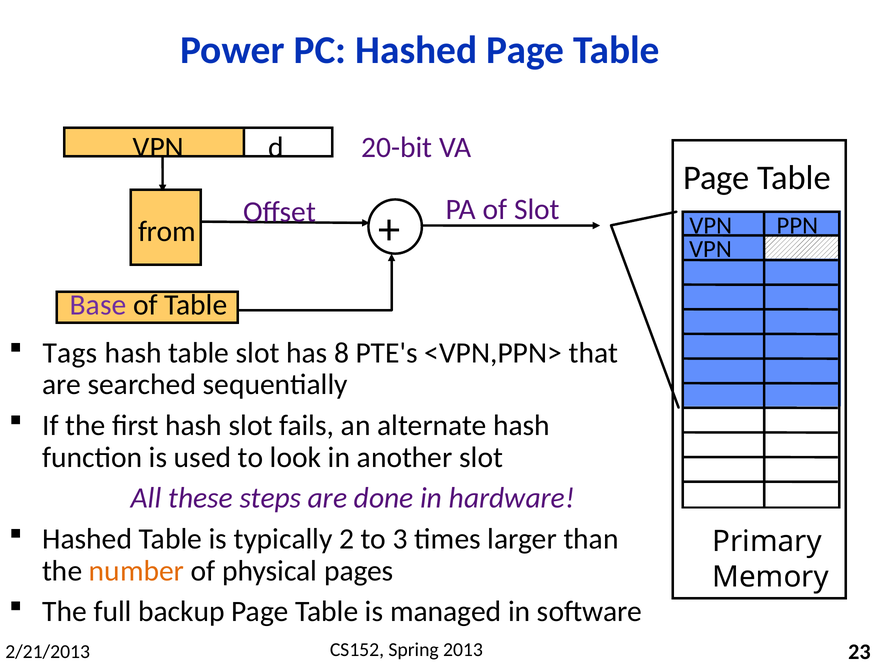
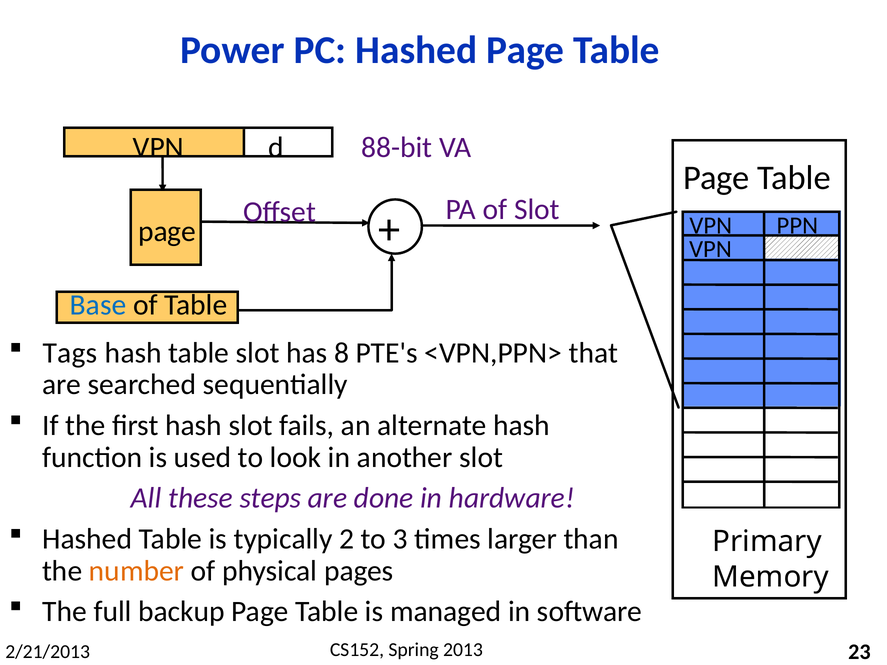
20-bit: 20-bit -> 88-bit (397, 148)
from: from -> page (167, 232)
Base colour: purple -> blue (98, 305)
